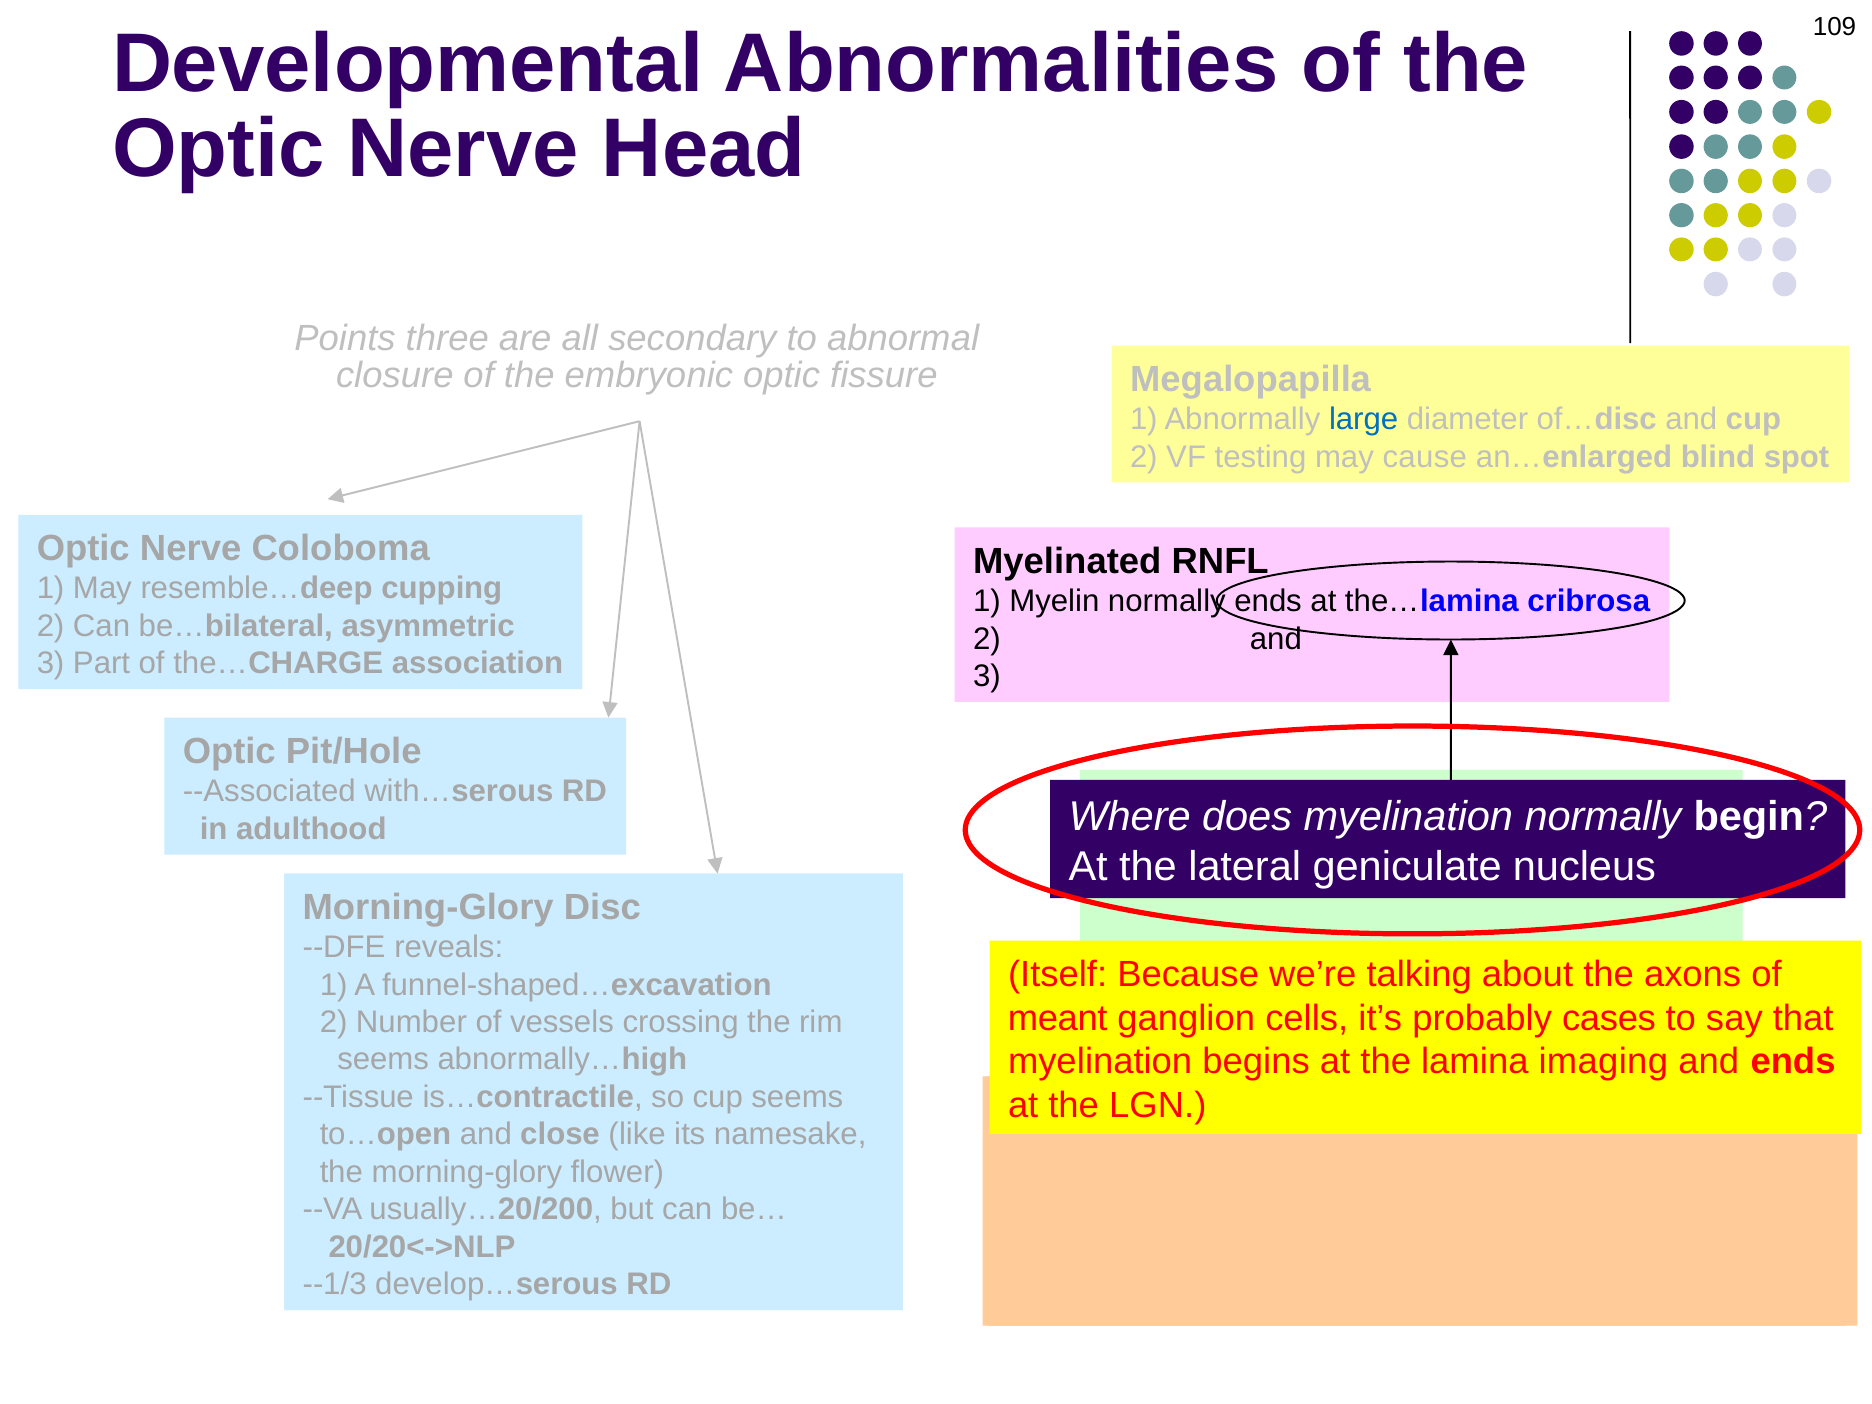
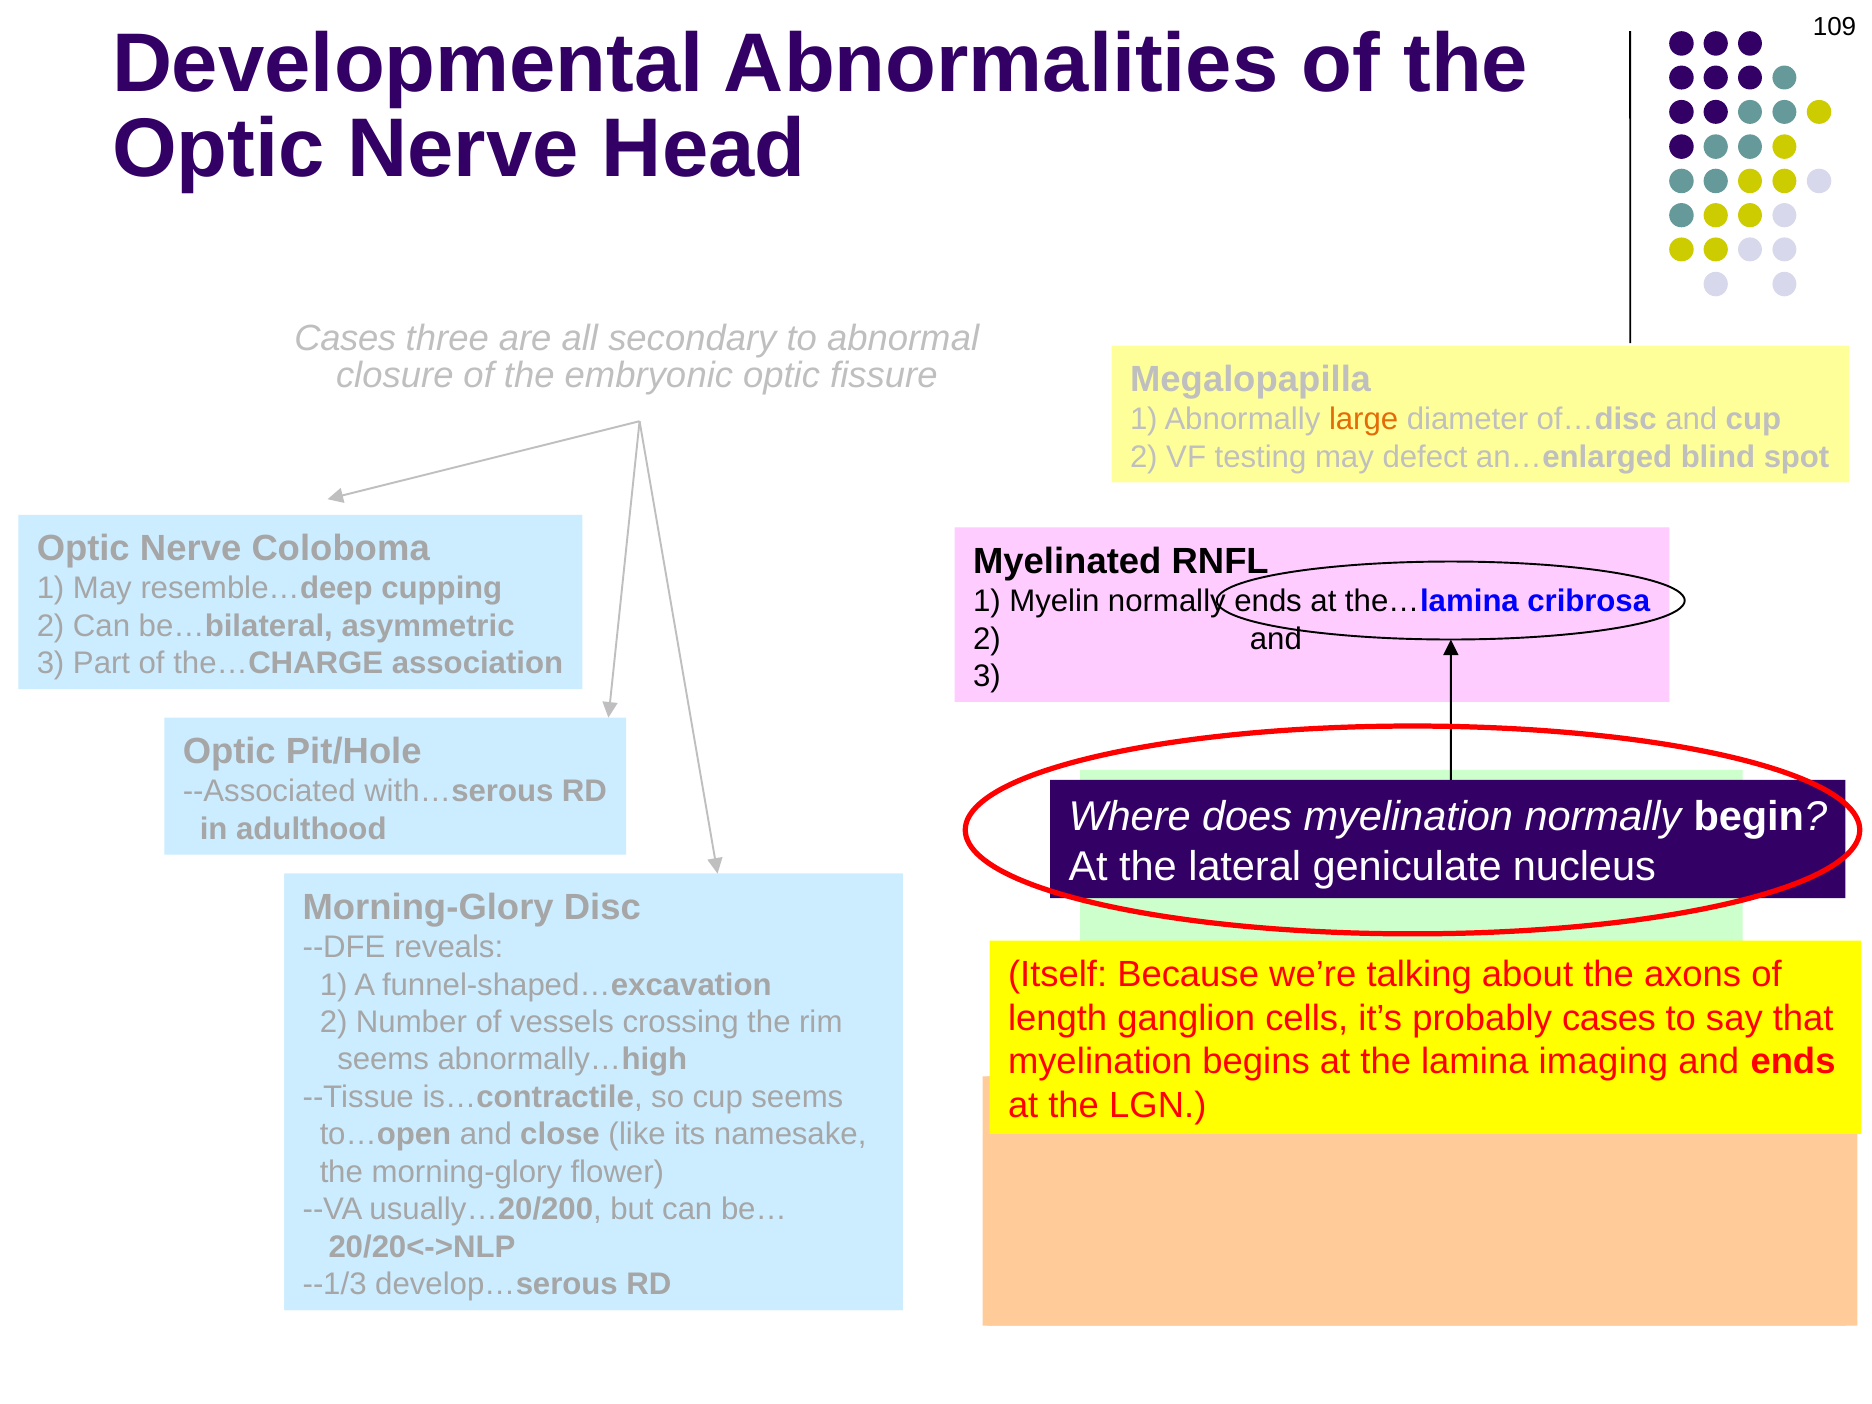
Points: Points -> Cases (345, 339)
large colour: blue -> orange (1364, 419)
cause: cause -> defect (1425, 457)
meant: meant -> length (1058, 1018)
